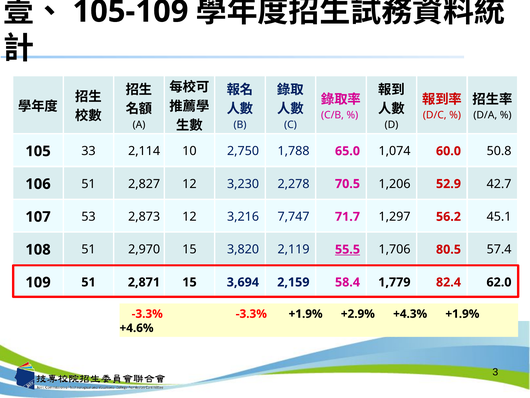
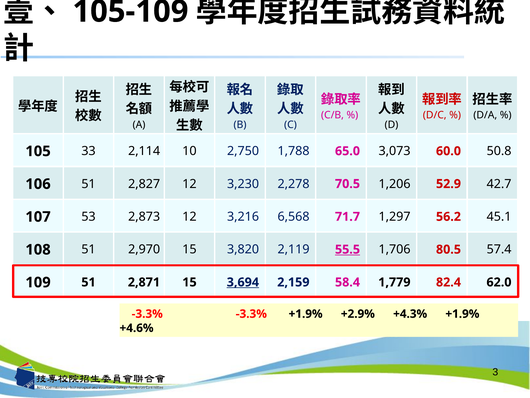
1,074: 1,074 -> 3,073 (395, 151)
7,747: 7,747 -> 6,568 (294, 216)
3,694 underline: none -> present (243, 282)
